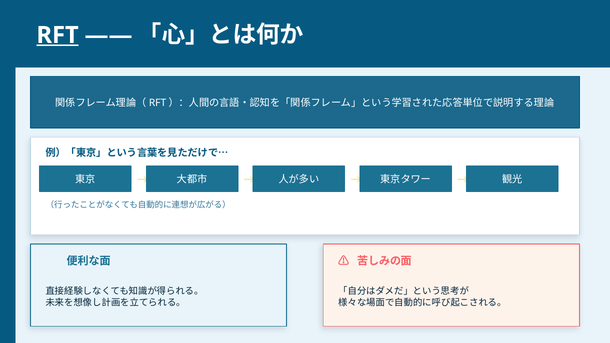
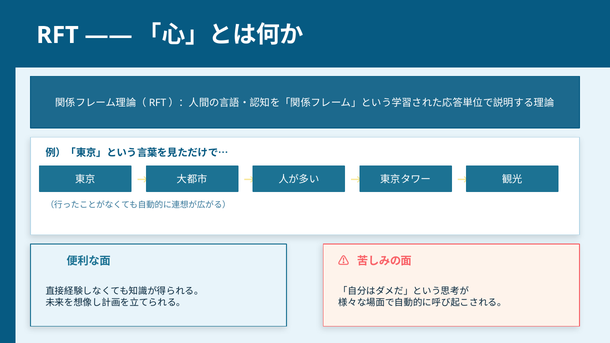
RFT underline: present -> none (58, 35)
